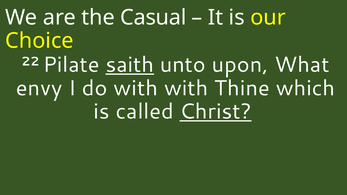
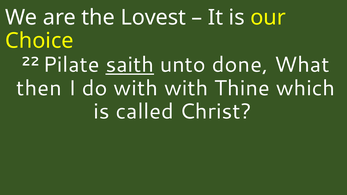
Casual: Casual -> Lovest (153, 17)
upon: upon -> done (240, 65)
envy: envy -> then (39, 88)
Christ underline: present -> none (216, 112)
